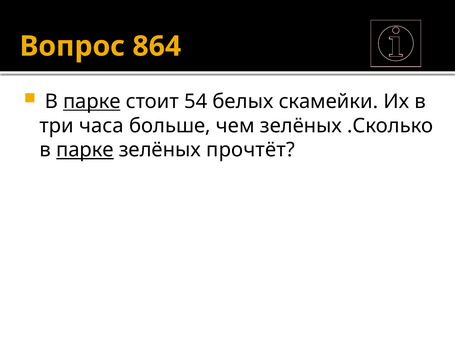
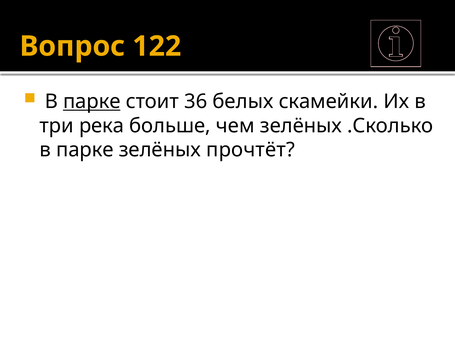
864: 864 -> 122 (157, 46)
54: 54 -> 36 (196, 102)
часа: часа -> река (102, 126)
парке underline: present -> none (85, 150)
